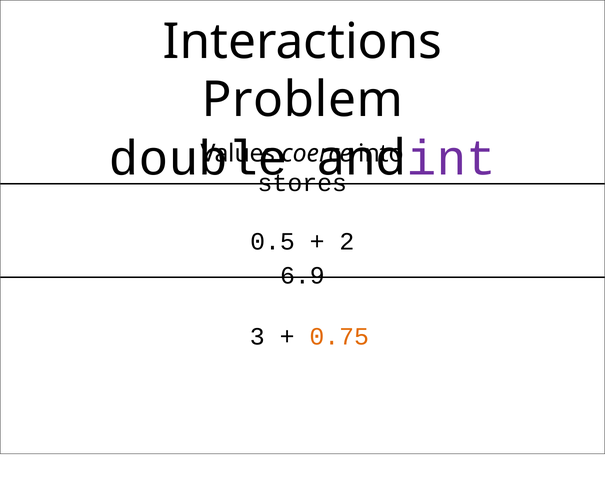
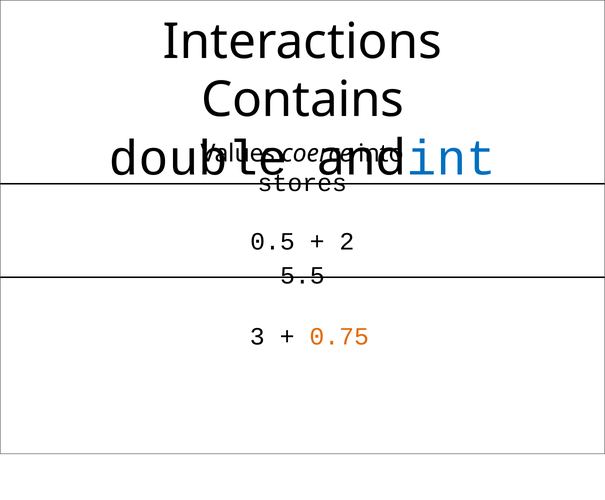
Problem: Problem -> Contains (303, 100)
int colour: purple -> blue (451, 158)
6.9: 6.9 -> 5.5 (302, 276)
